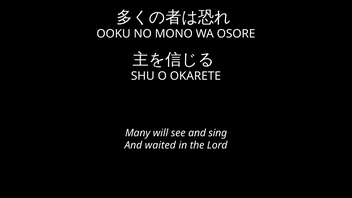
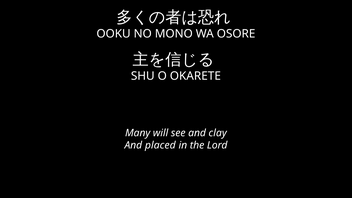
sing: sing -> clay (218, 133)
waited: waited -> placed (160, 145)
